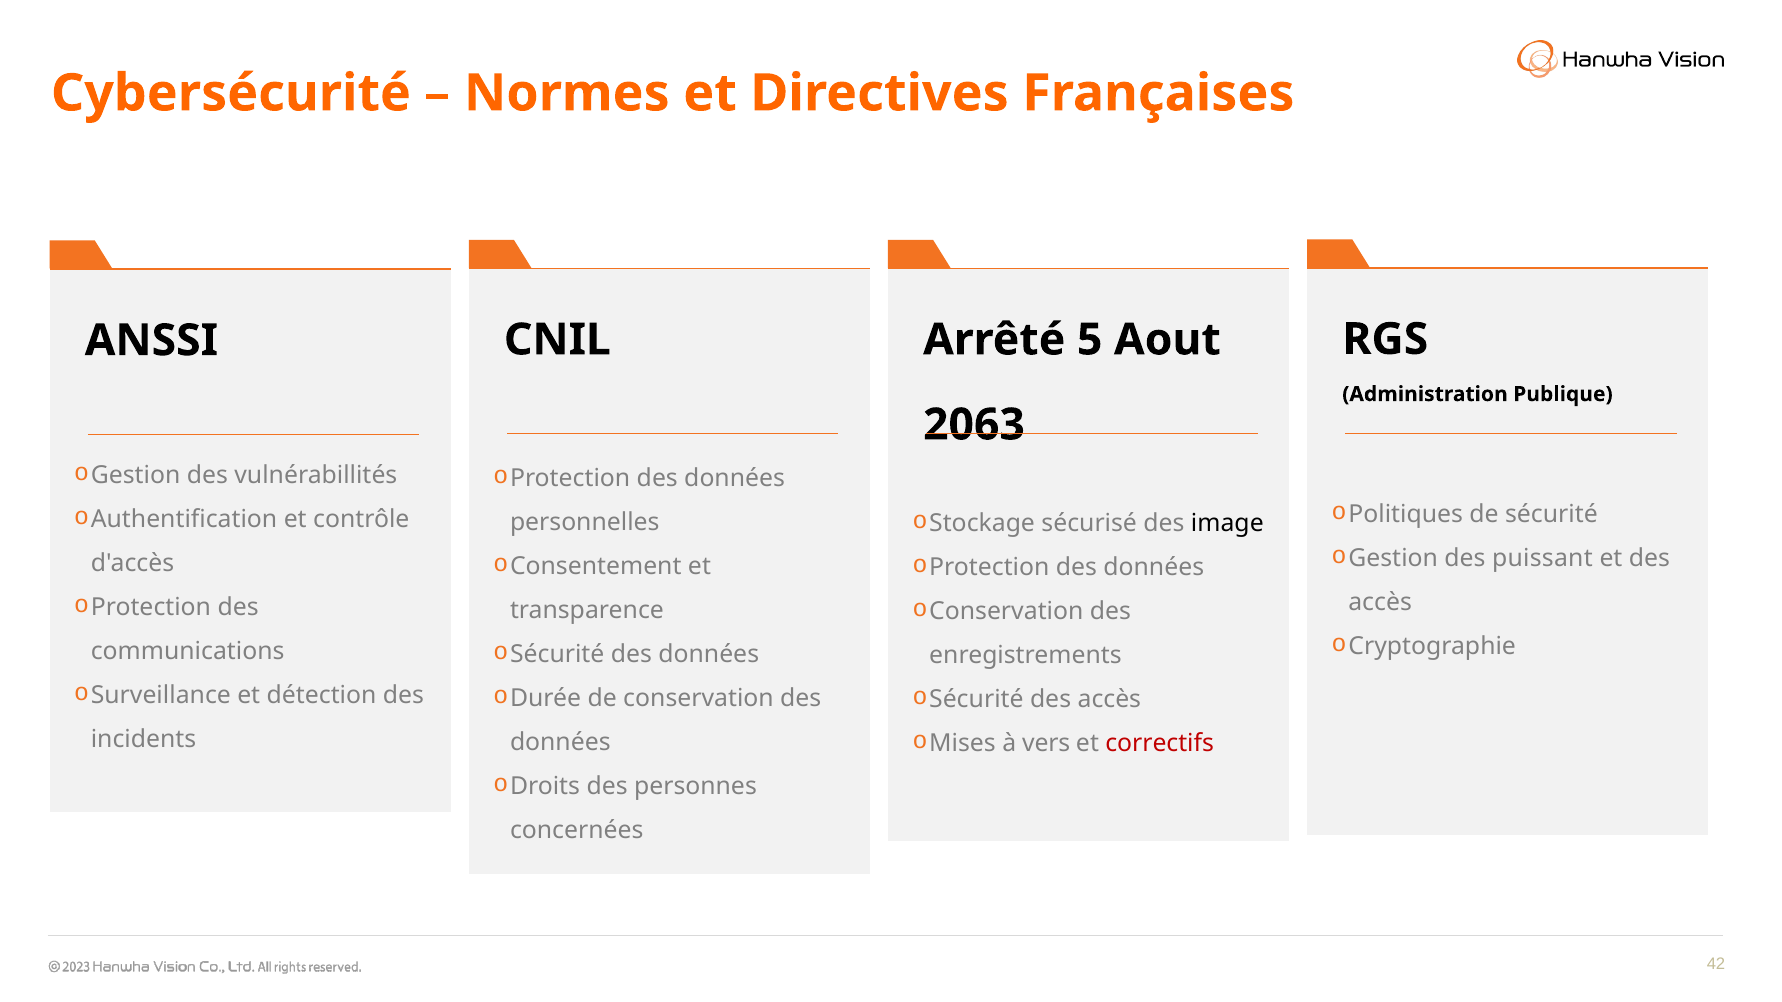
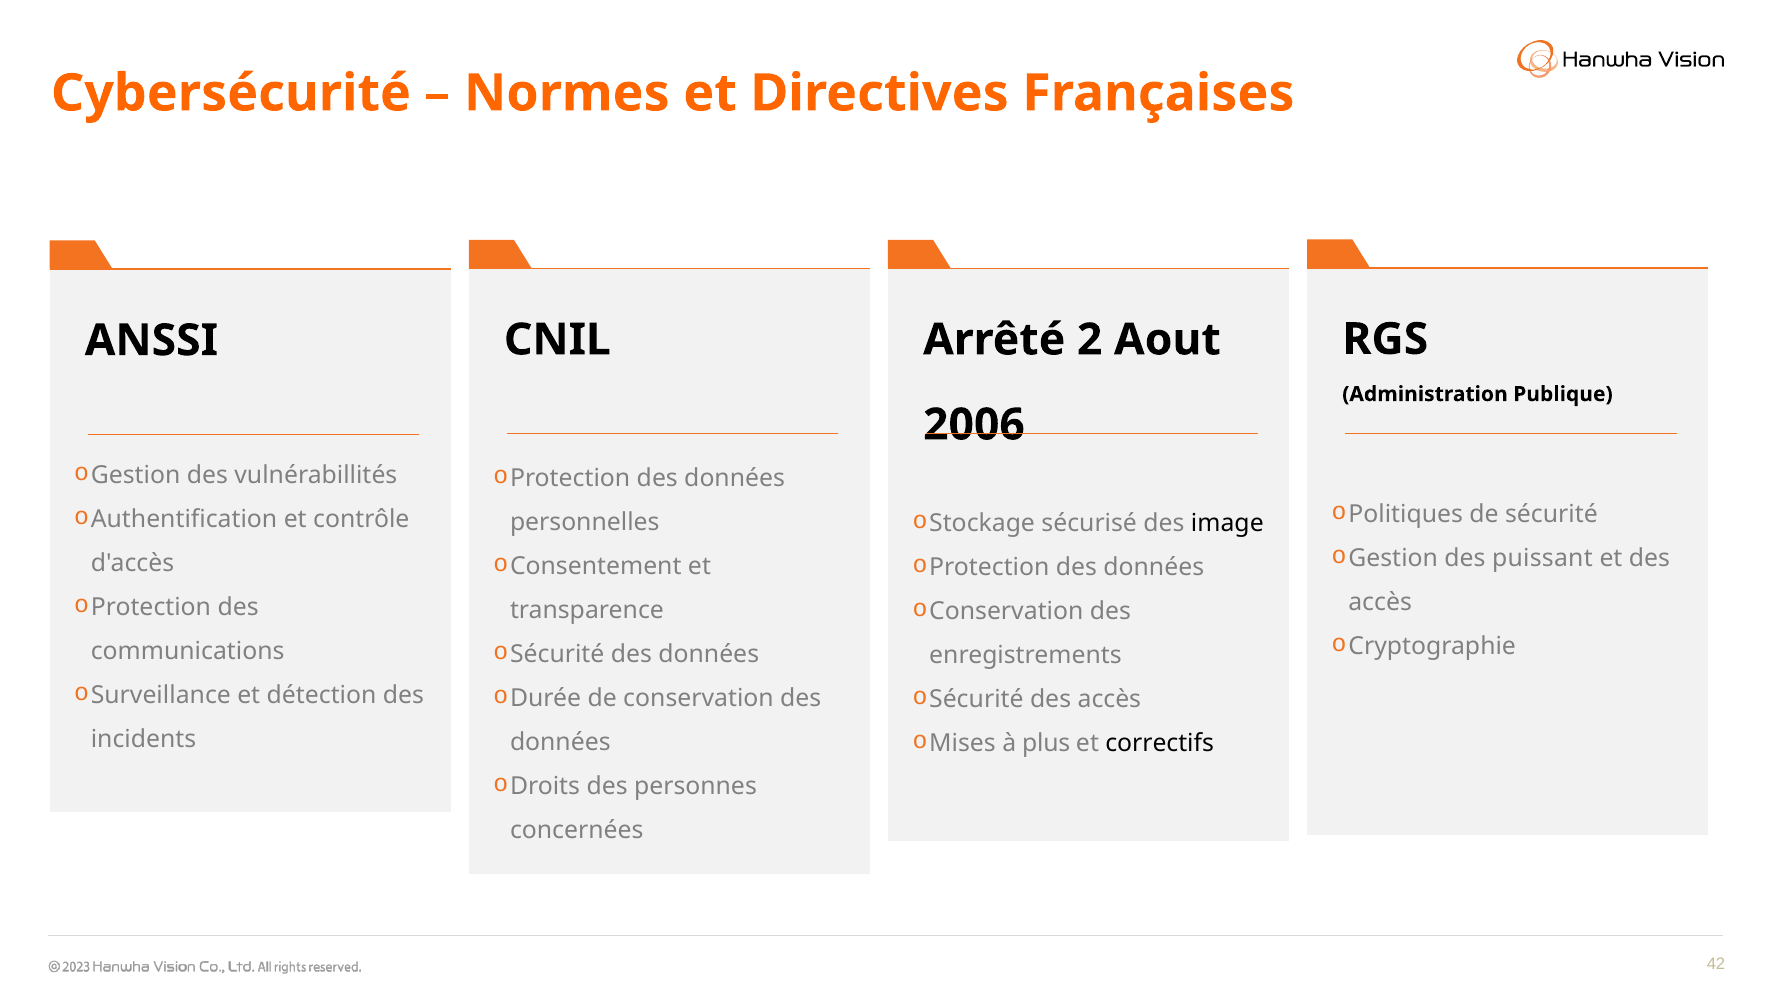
5: 5 -> 2 (1090, 340)
2063: 2063 -> 2006 (974, 425)
vers: vers -> plus (1046, 743)
correctifs colour: red -> black (1160, 743)
